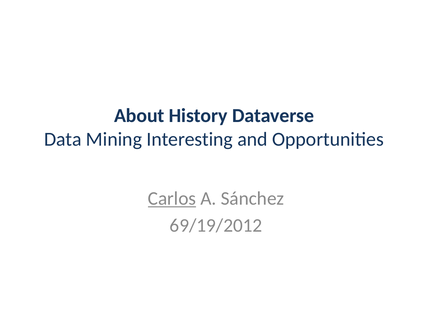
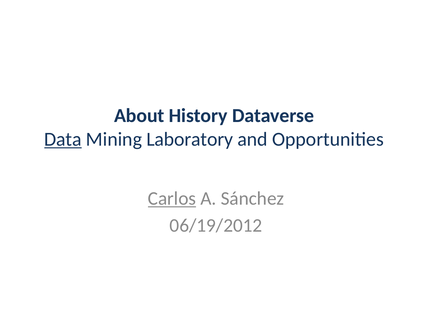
Data underline: none -> present (63, 139)
Interesting: Interesting -> Laboratory (190, 139)
69/19/2012: 69/19/2012 -> 06/19/2012 (216, 226)
